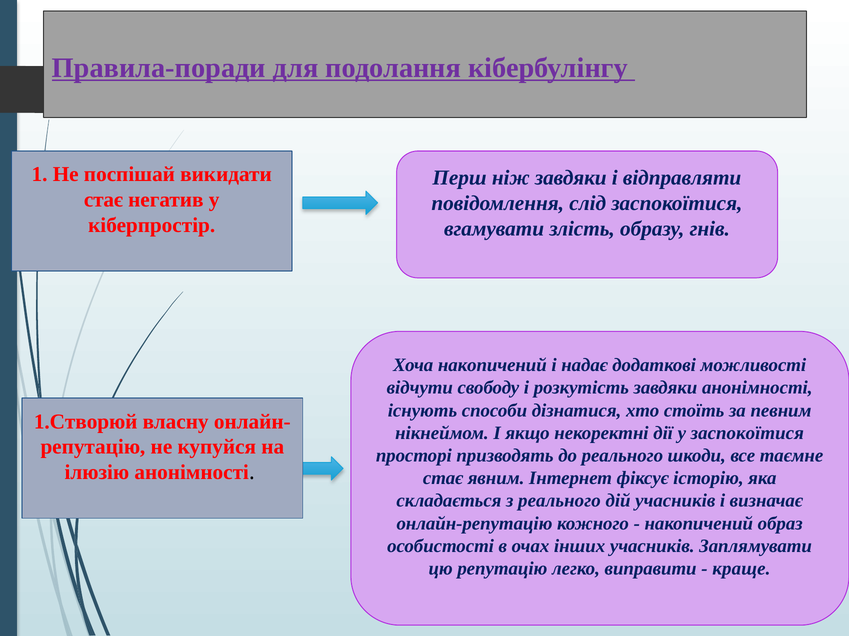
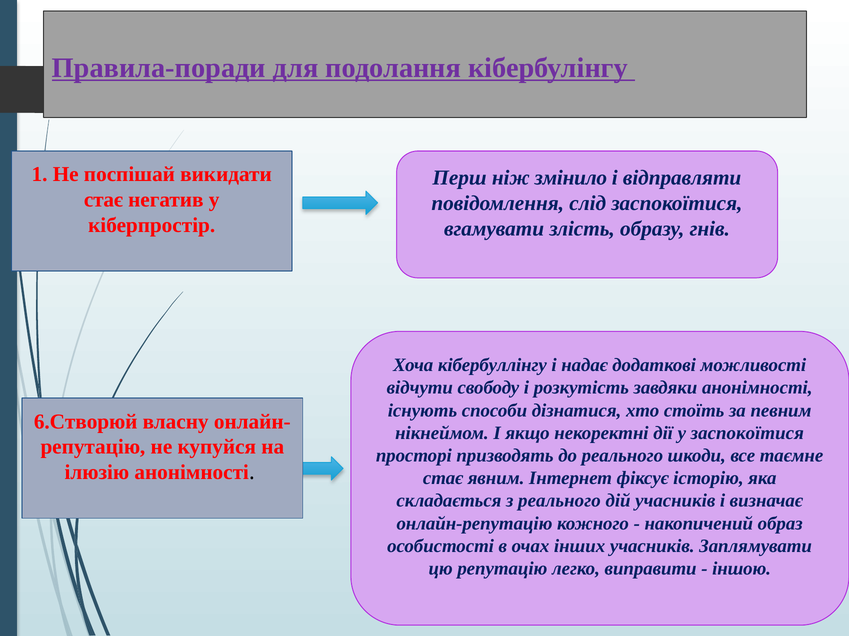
ніж завдяки: завдяки -> змінило (571, 178)
Хоча накопичений: накопичений -> кібербуллінгу (492, 366)
1.Створюй: 1.Створюй -> 6.Створюй (86, 422)
краще: краще -> іншою (742, 569)
